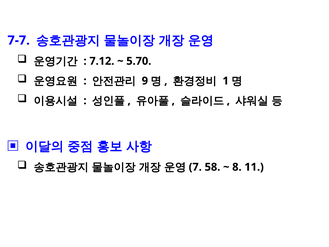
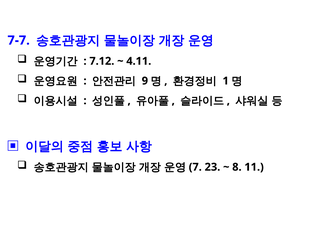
5.70: 5.70 -> 4.11 (139, 61)
58: 58 -> 23 (212, 167)
